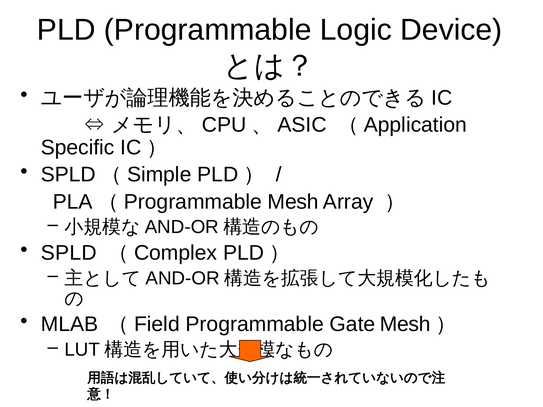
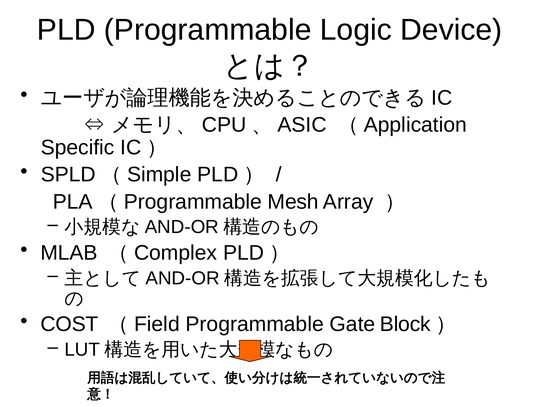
SPLD: SPLD -> MLAB (69, 253)
MLAB: MLAB -> COST (70, 325)
Gate Mesh: Mesh -> Block (405, 325)
